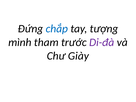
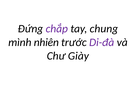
chắp colour: blue -> purple (57, 29)
tượng: tượng -> chung (104, 29)
tham: tham -> nhiên (46, 42)
